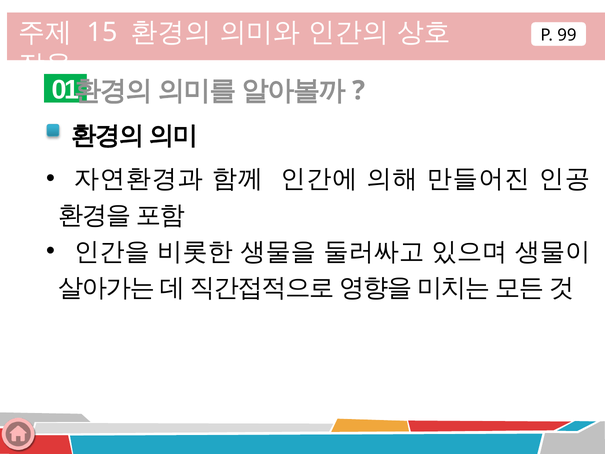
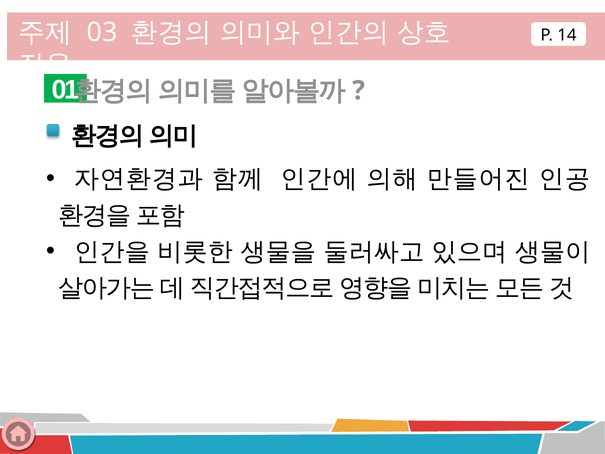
15: 15 -> 03 (102, 32)
99: 99 -> 14 (567, 35)
